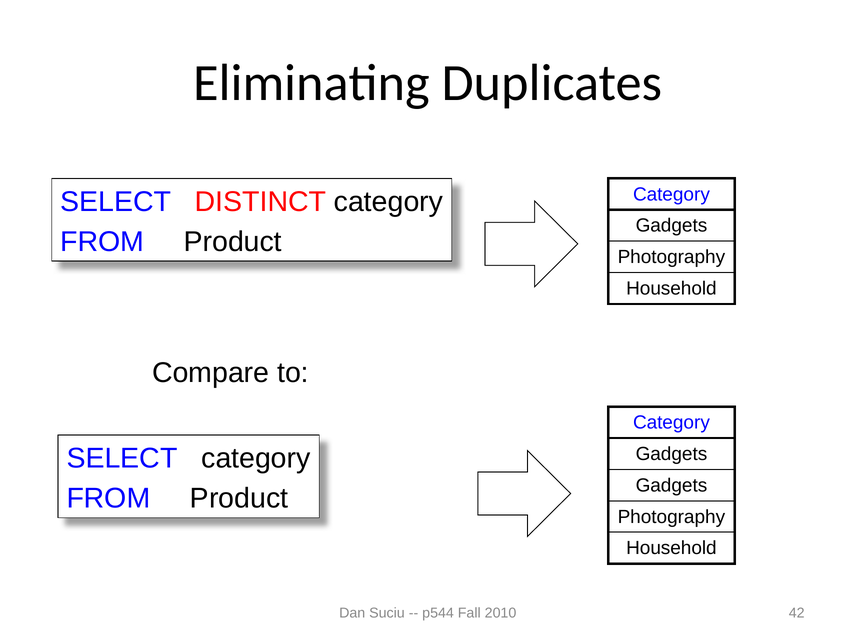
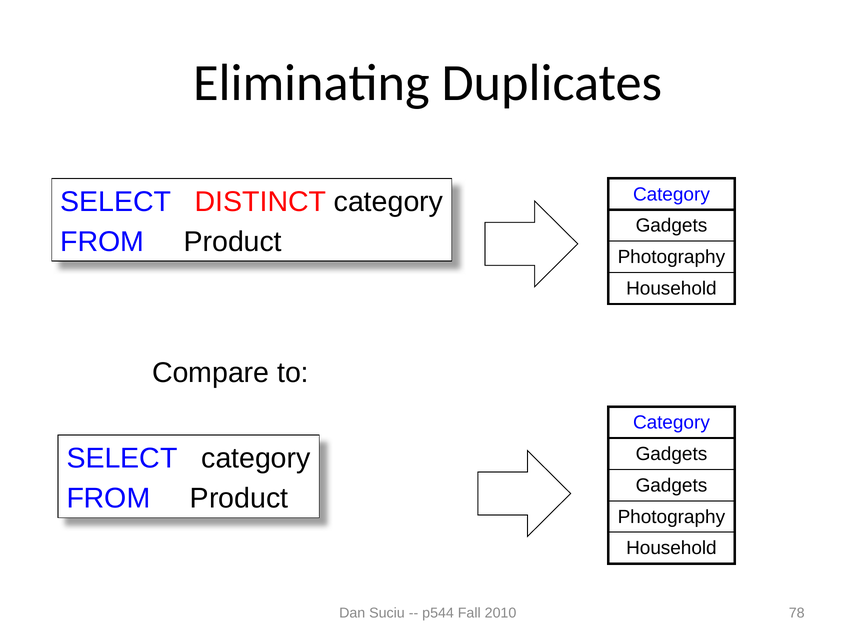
42: 42 -> 78 (797, 613)
